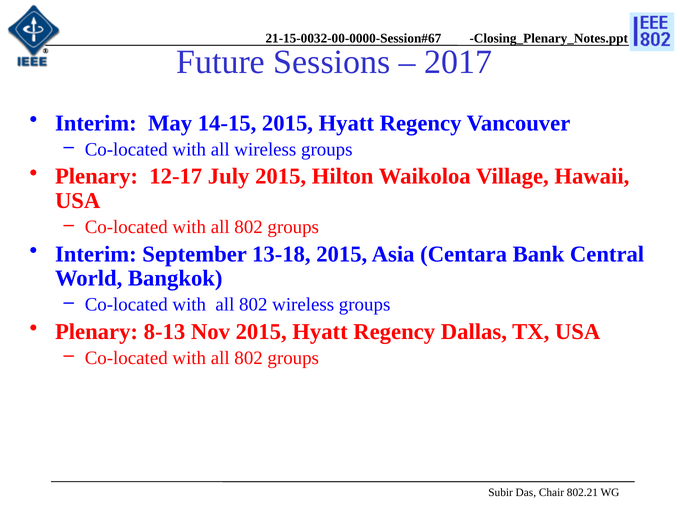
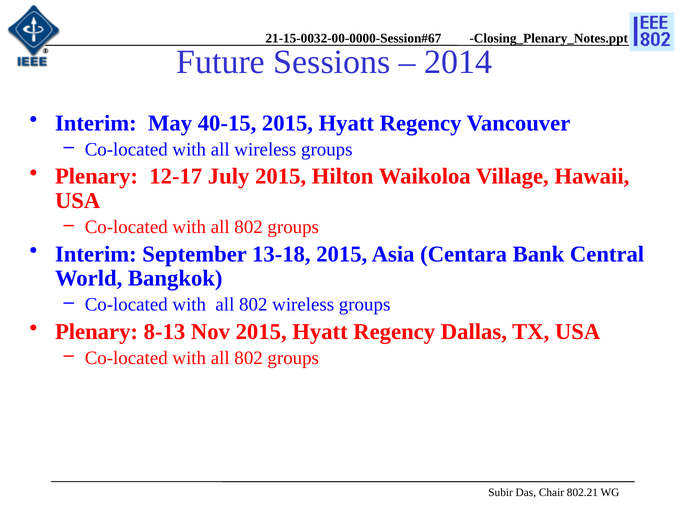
2017: 2017 -> 2014 (458, 62)
14-15: 14-15 -> 40-15 (227, 123)
